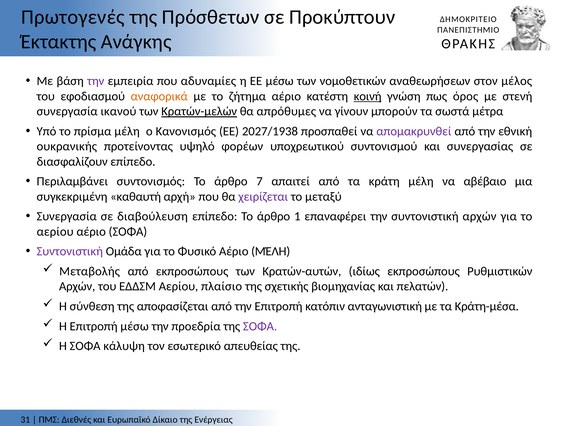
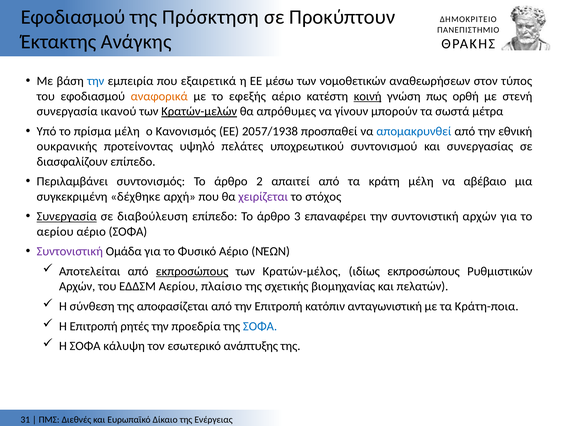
Πρωτογενές: Πρωτογενές -> Εφοδιασμού (73, 17)
Πρόσθετων: Πρόσθετων -> Πρόσκτηση (211, 17)
την colour: purple -> blue (96, 81)
αδυναμίες: αδυναμίες -> εξαιρετικά (208, 81)
μέλος: μέλος -> τύπος (517, 81)
ζήτημα: ζήτημα -> εφεξής (247, 96)
όρος: όρος -> ορθή (466, 96)
2027/1938: 2027/1938 -> 2057/1938 (270, 131)
απομακρυνθεί colour: purple -> blue (414, 131)
φορέων: φορέων -> πελάτες (242, 146)
7: 7 -> 2 (259, 181)
καθαυτή: καθαυτή -> δέχθηκε (135, 197)
μεταξύ: μεταξύ -> στόχος (323, 197)
Συνεργασία underline: none -> present (67, 216)
άρθρο 1: 1 -> 3 (297, 216)
Αέριο ΜΈΛΗ: ΜΈΛΗ -> ΝΈΩΝ (271, 251)
Μεταβολής: Μεταβολής -> Αποτελείται (90, 271)
εκπροσώπους underline: none -> present (192, 271)
Κρατών-αυτών: Κρατών-αυτών -> Κρατών-μέλος (302, 271)
Κράτη-μέσα: Κράτη-μέσα -> Κράτη-ποια (487, 306)
Επιτροπή μέσω: μέσω -> ρητές (135, 326)
ΣΟΦΑ colour: purple -> blue (260, 326)
απευθείας: απευθείας -> ανάπτυξης (251, 346)
